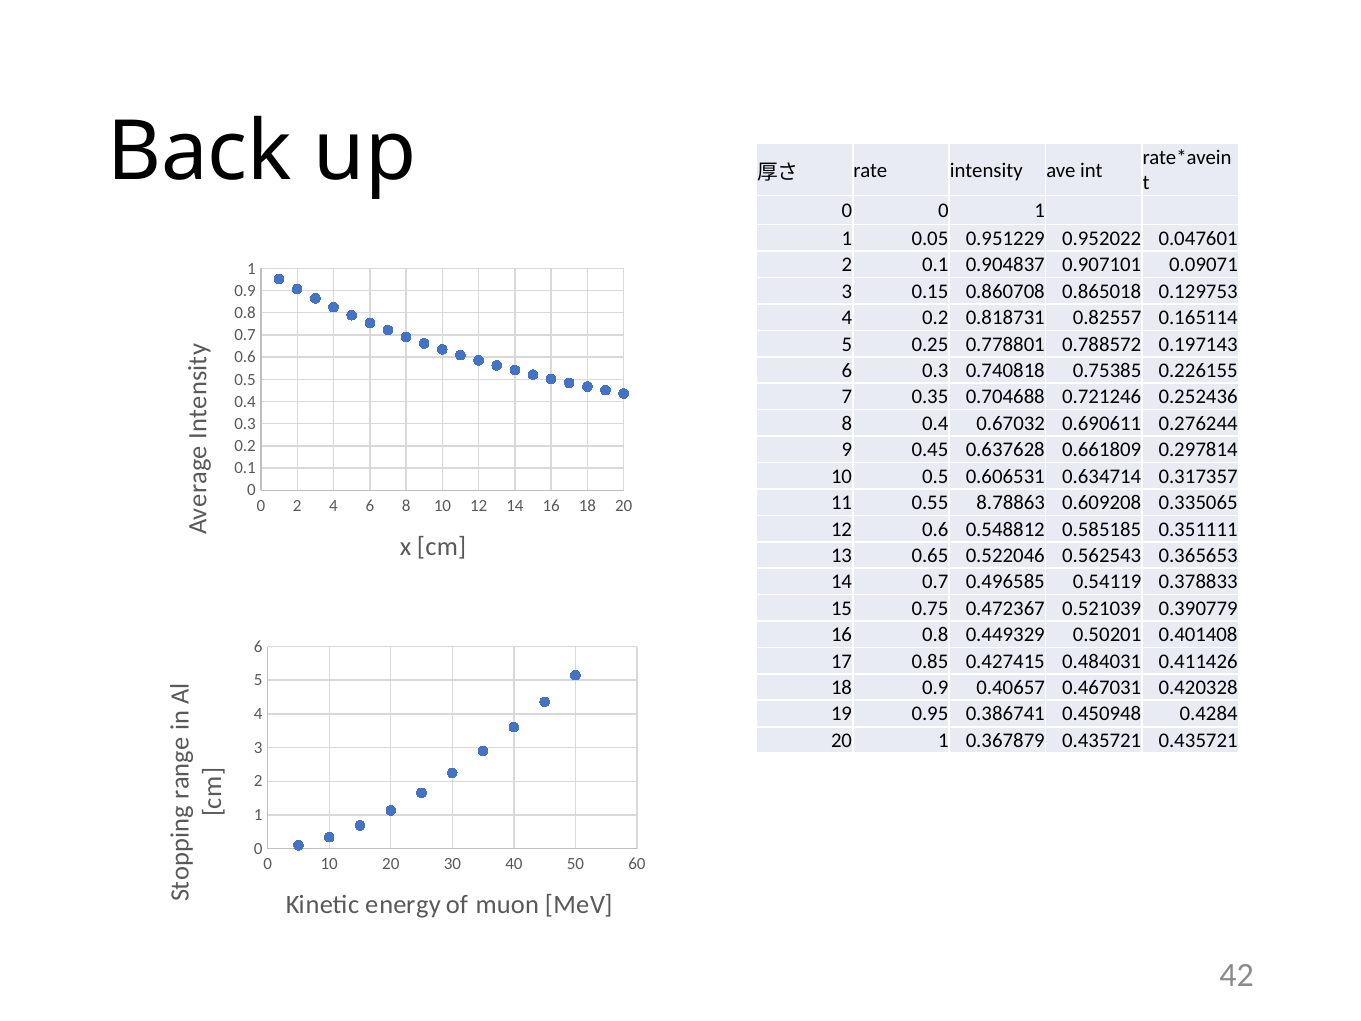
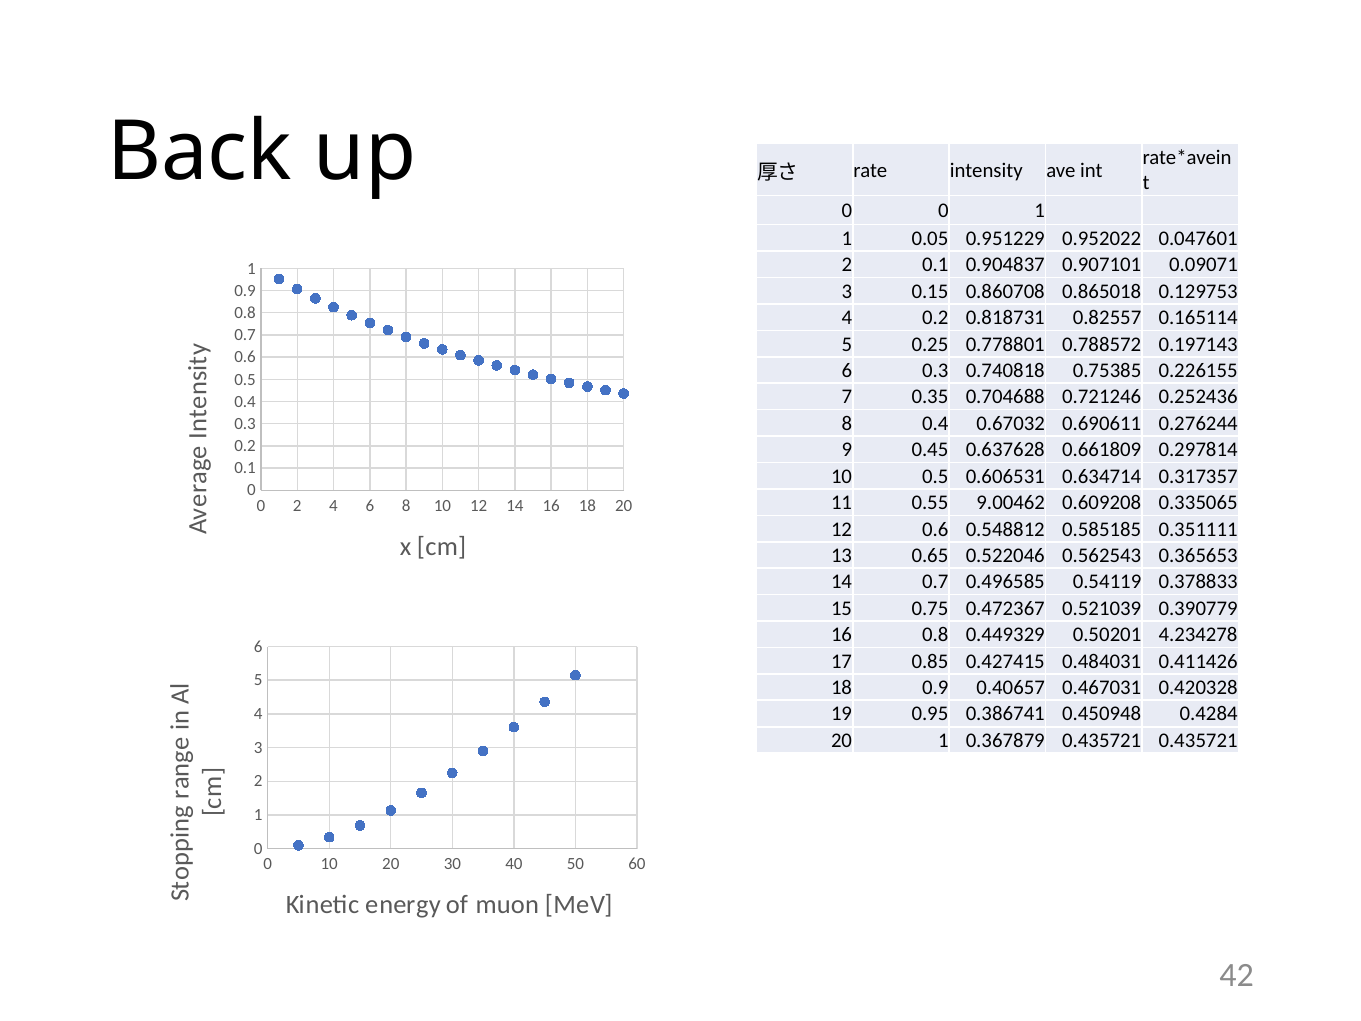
8.78863: 8.78863 -> 9.00462 (1011, 503)
0.401408: 0.401408 -> 4.234278 (1198, 635)
